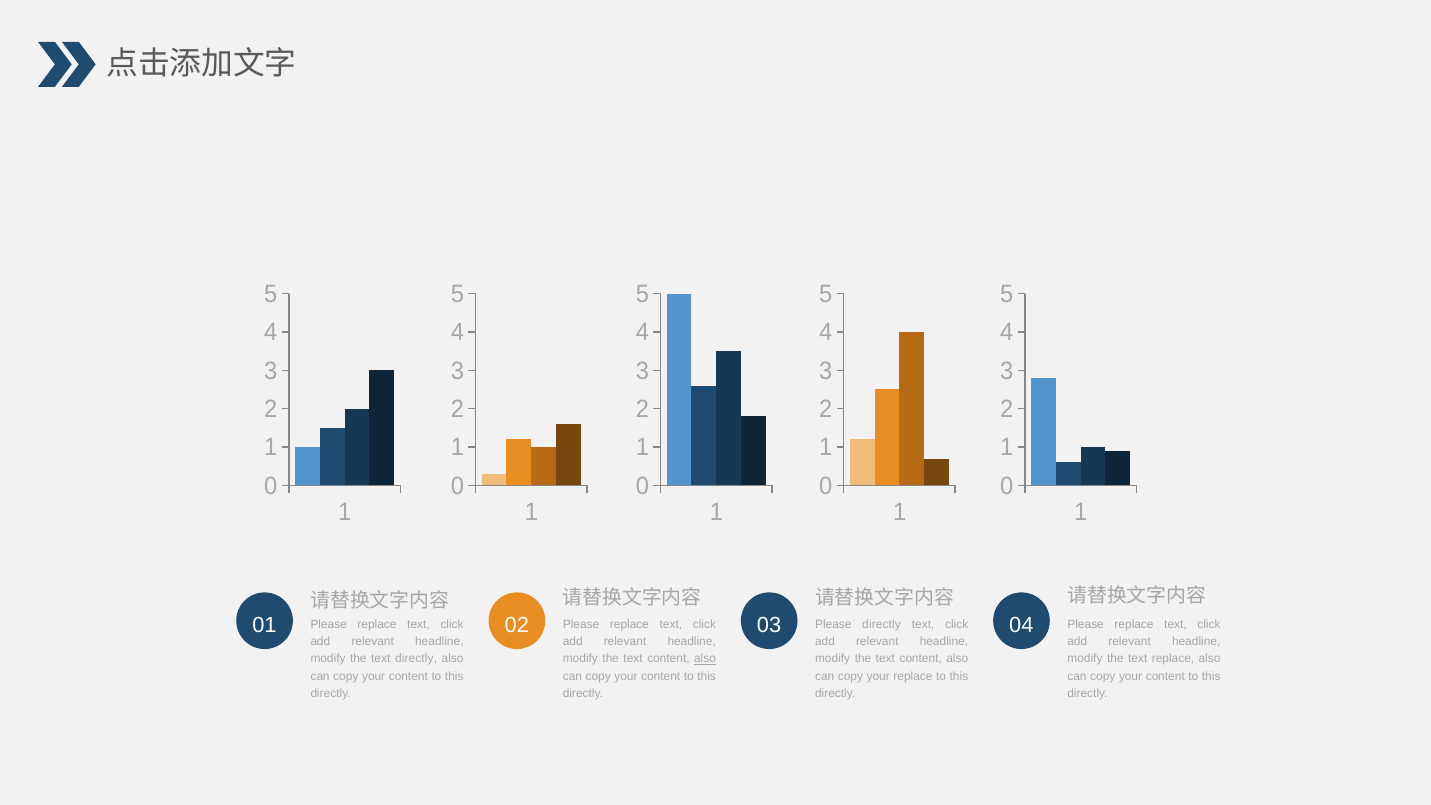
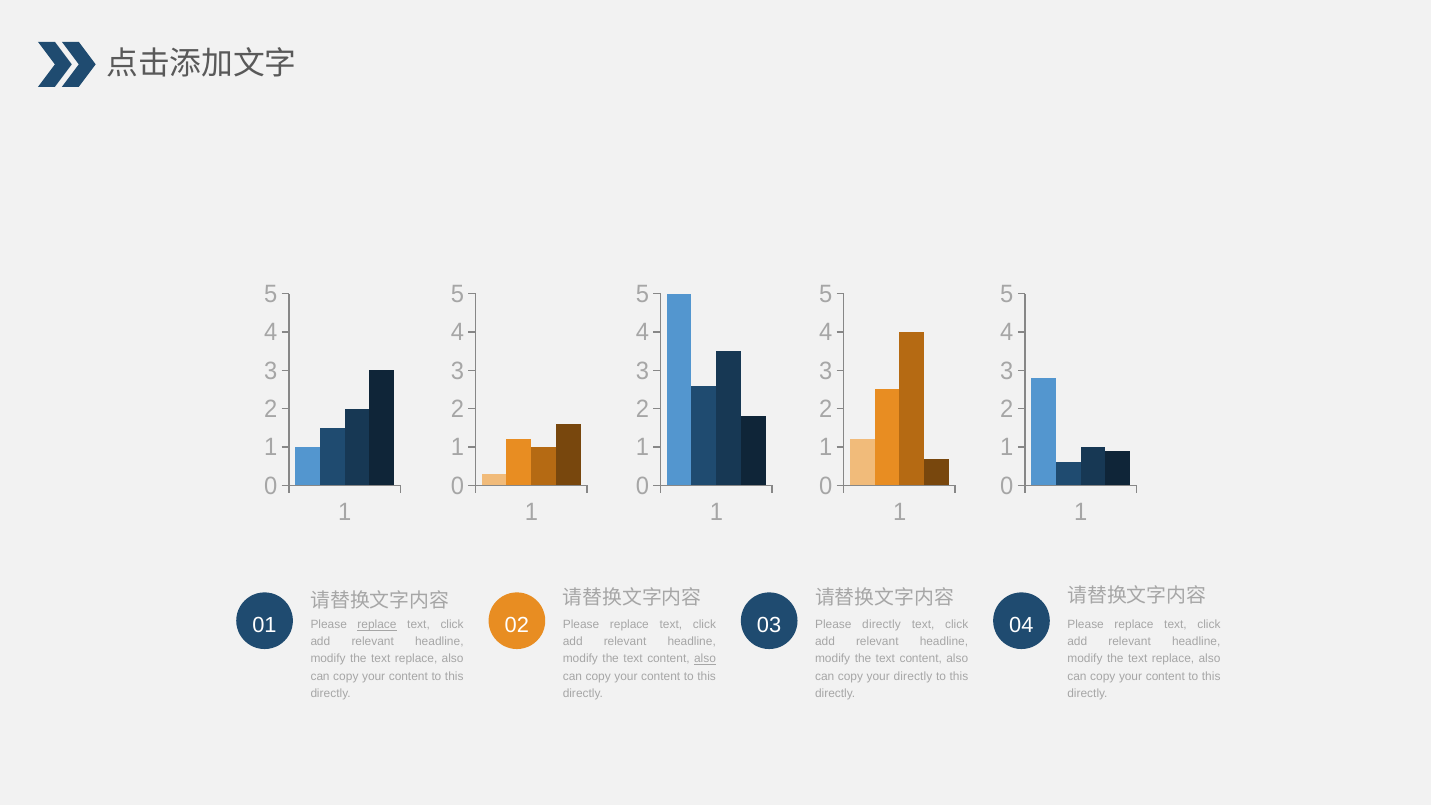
replace underline: none -> present (377, 625)
directly: directly -> replace (416, 659)
your replace: replace -> directly (913, 676)
